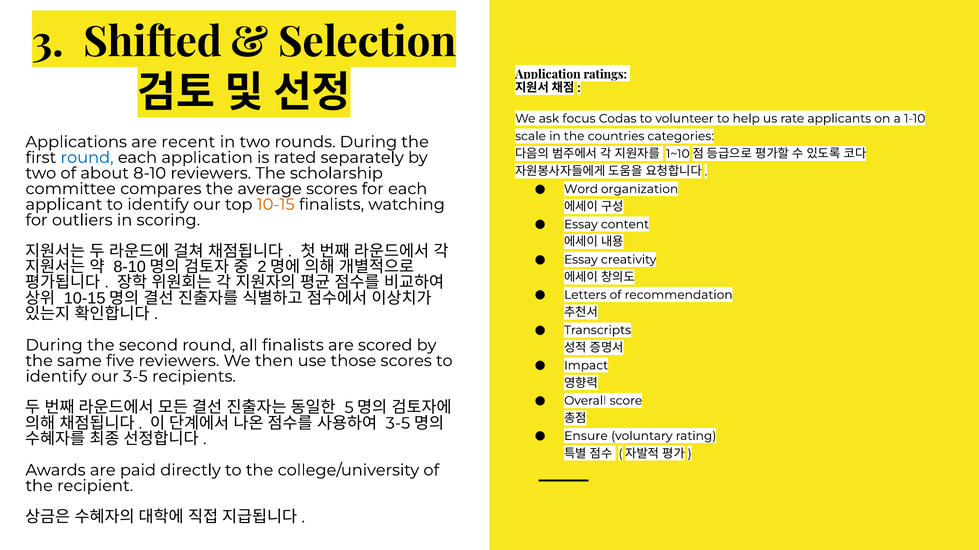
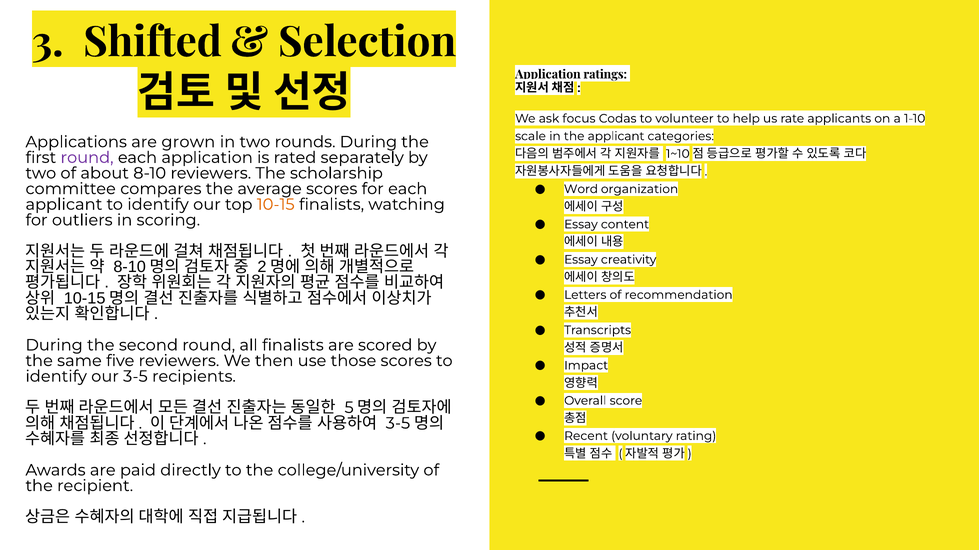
the countries: countries -> applicant (616, 136)
recent: recent -> grown (188, 142)
round colour: blue -> purple (87, 158)
Ensure: Ensure -> Recent (586, 436)
